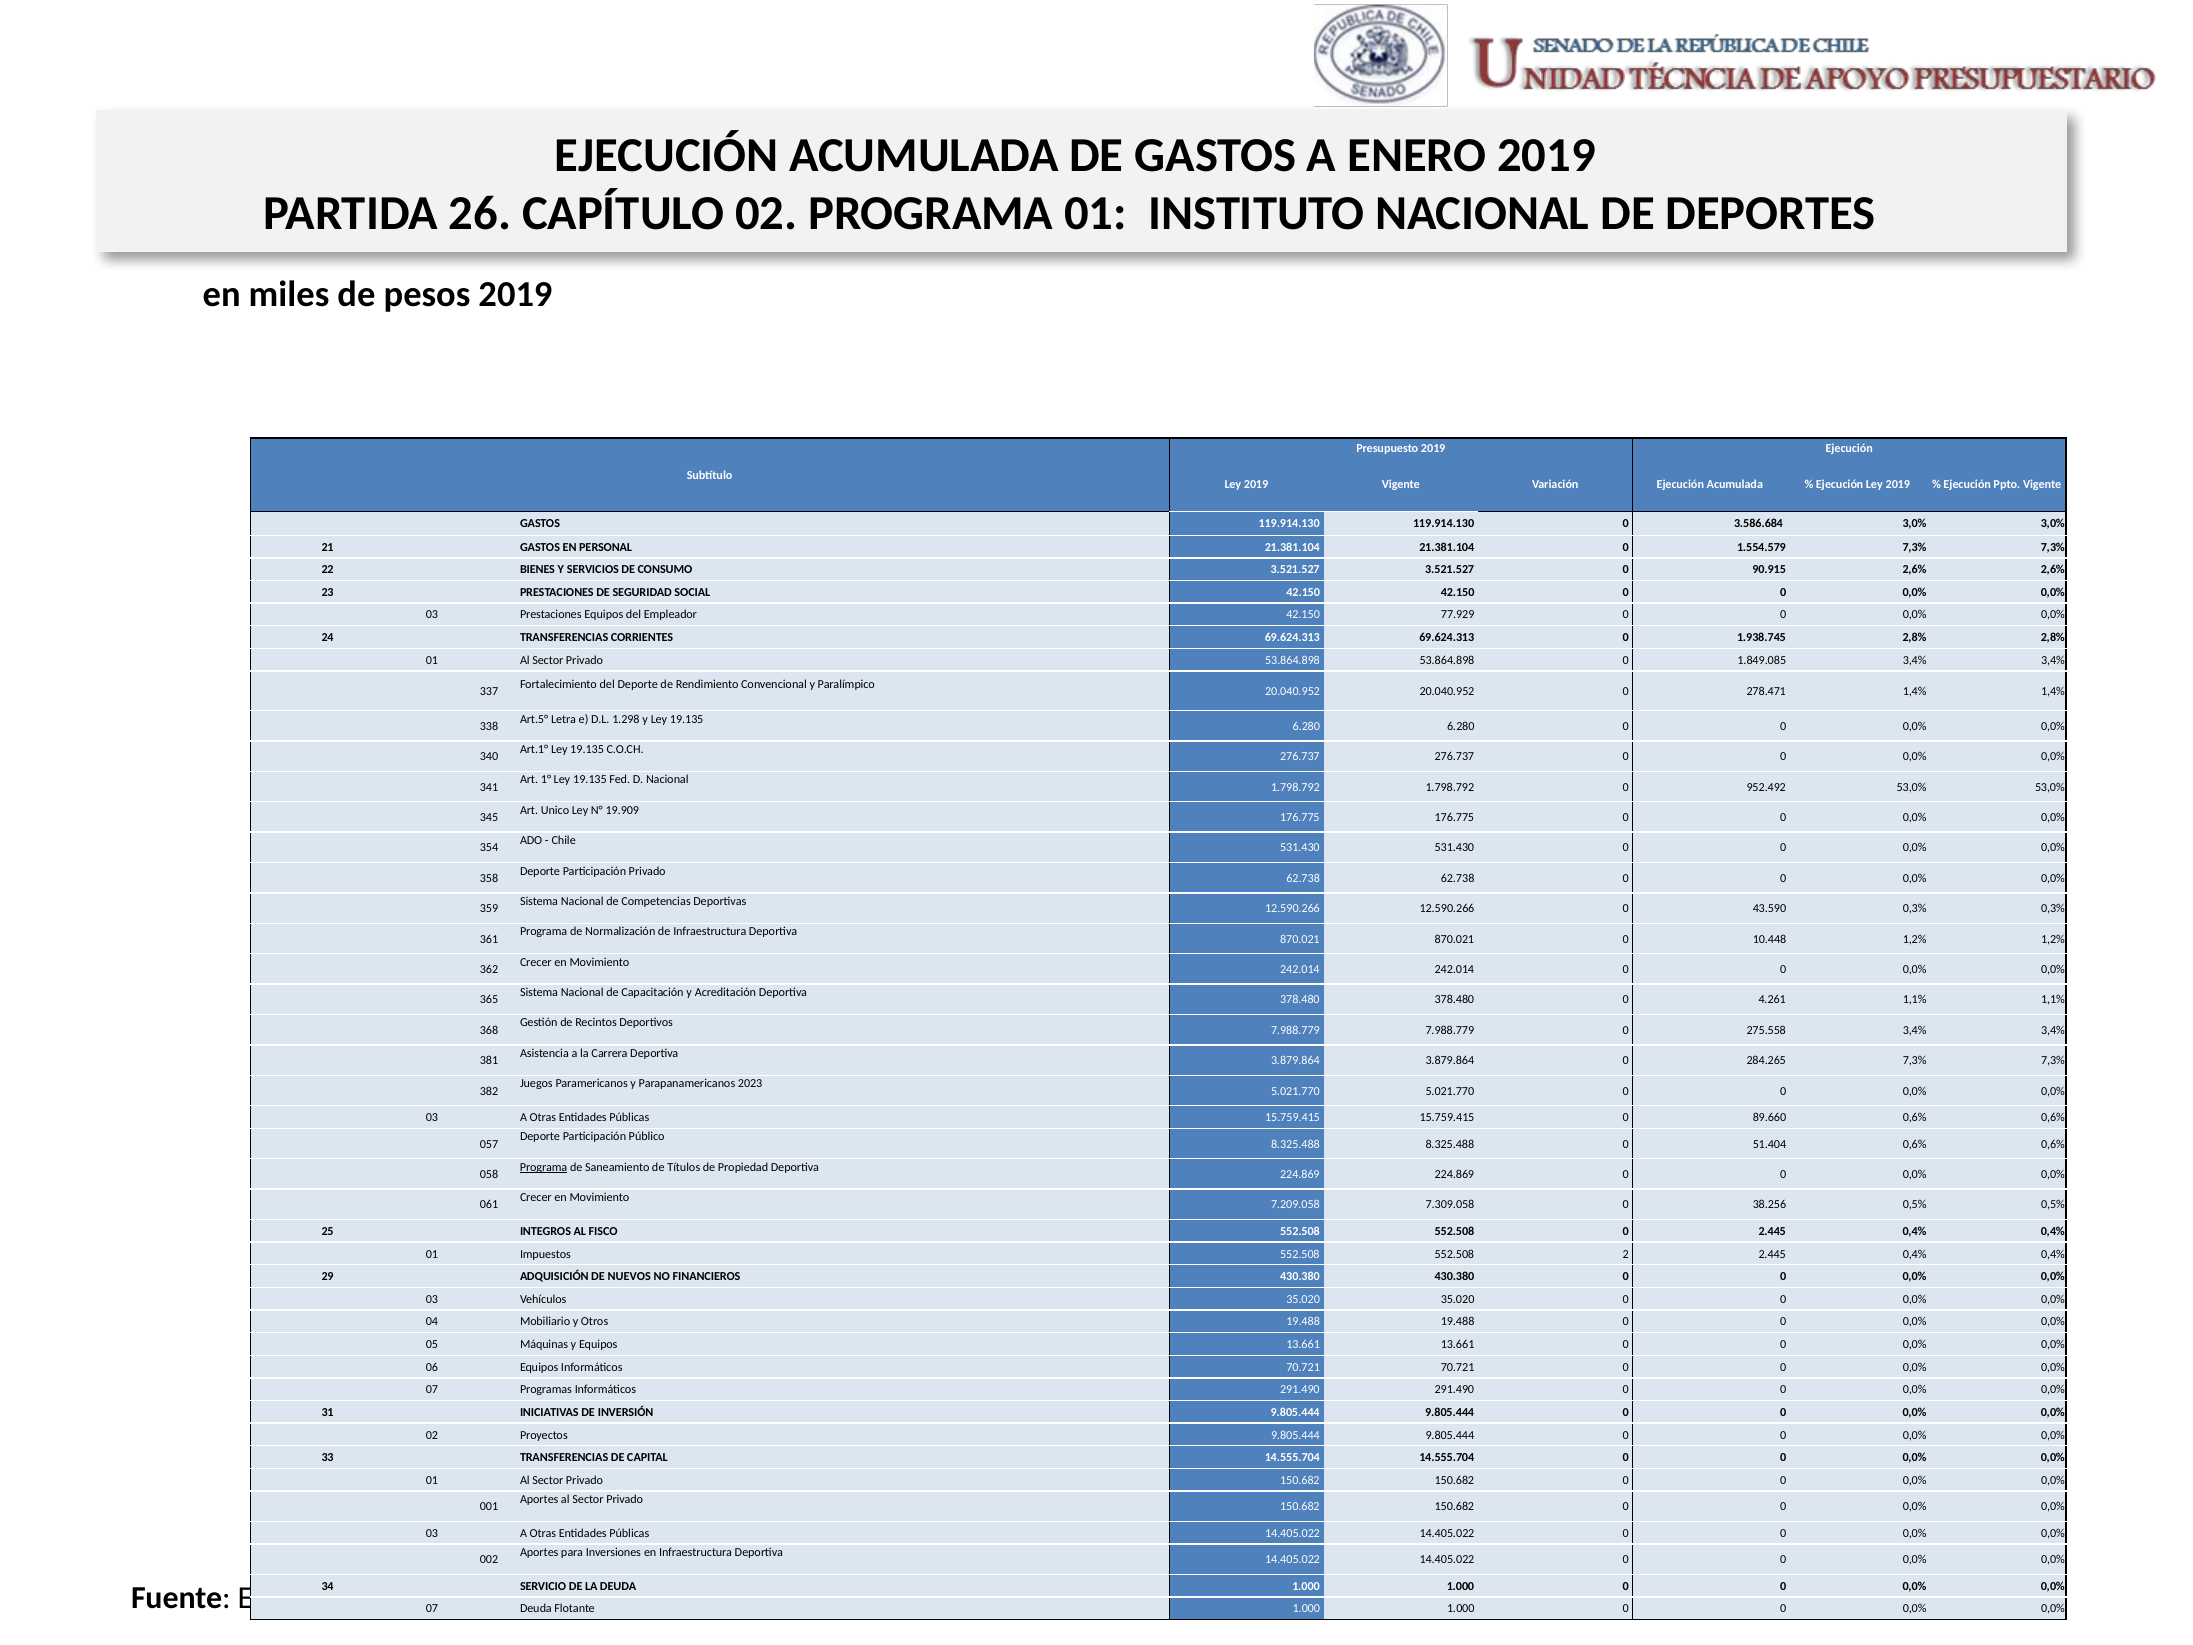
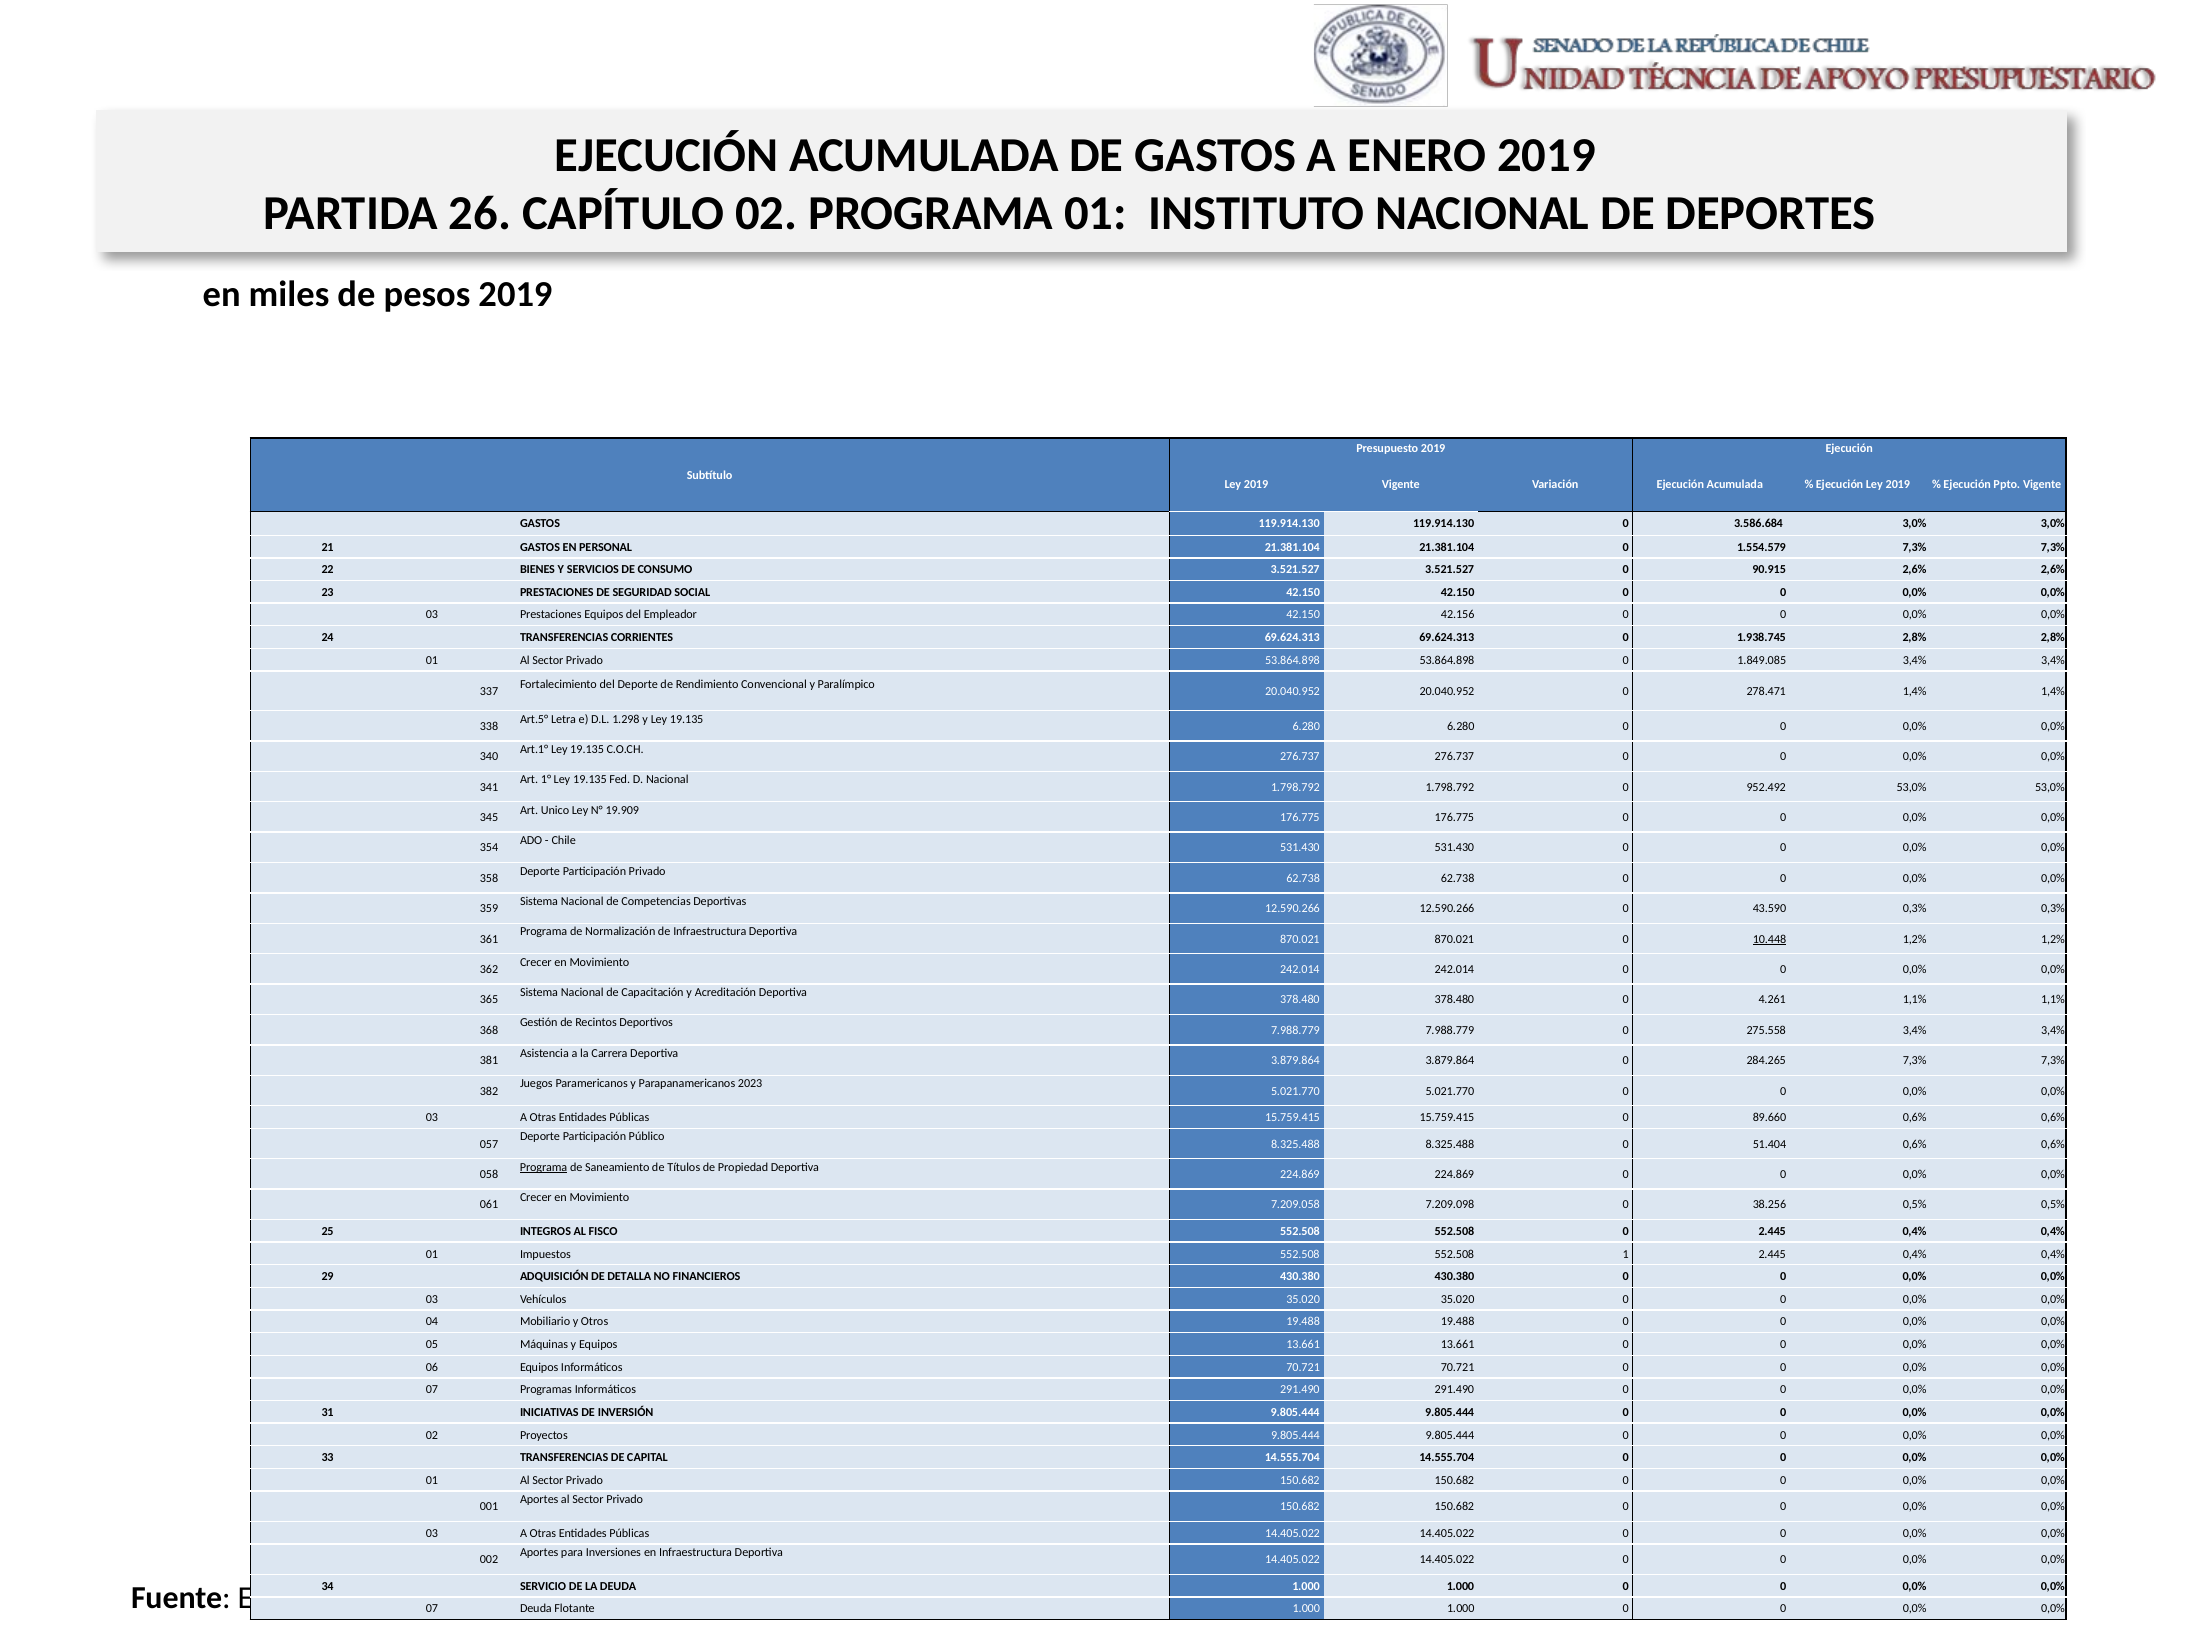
77.929: 77.929 -> 42.156 (1458, 615)
10.448 underline: none -> present (1770, 939)
7.309.058: 7.309.058 -> 7.209.098 (1450, 1205)
2: 2 -> 1 (1626, 1254)
NUEVOS: NUEVOS -> DETALLA (629, 1276)
